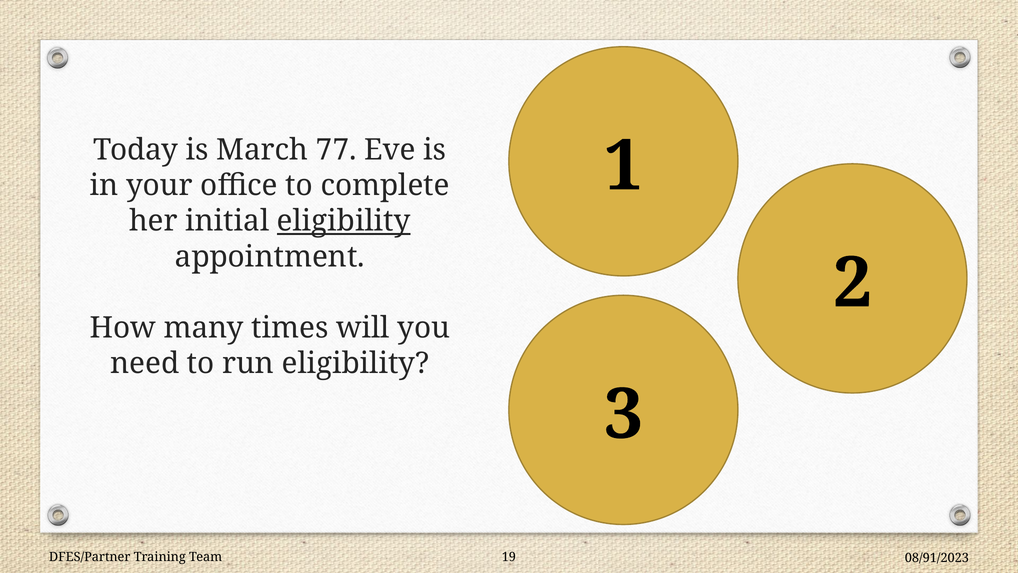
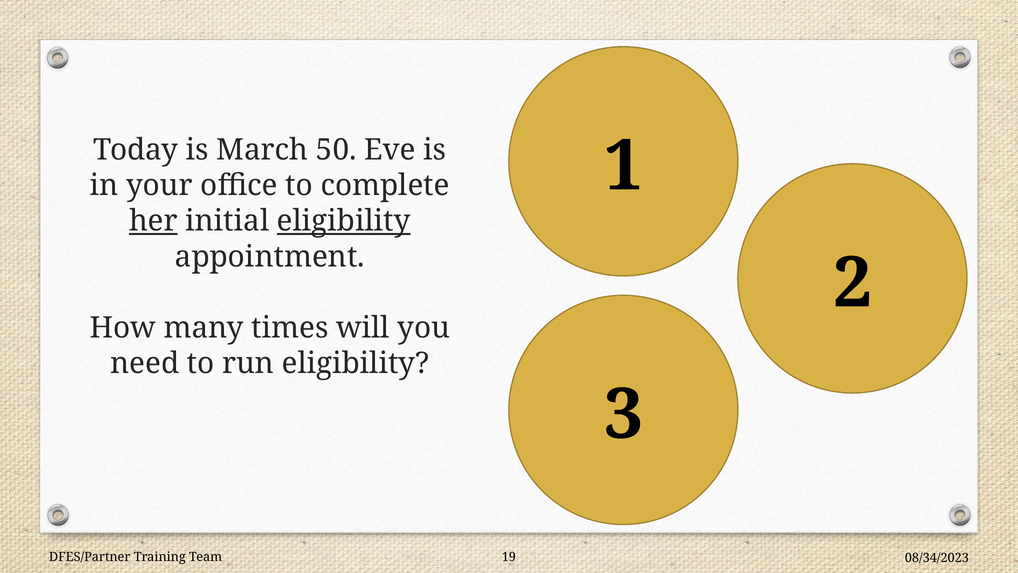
77: 77 -> 50 (336, 150)
her underline: none -> present (153, 221)
08/91/2023: 08/91/2023 -> 08/34/2023 (937, 558)
